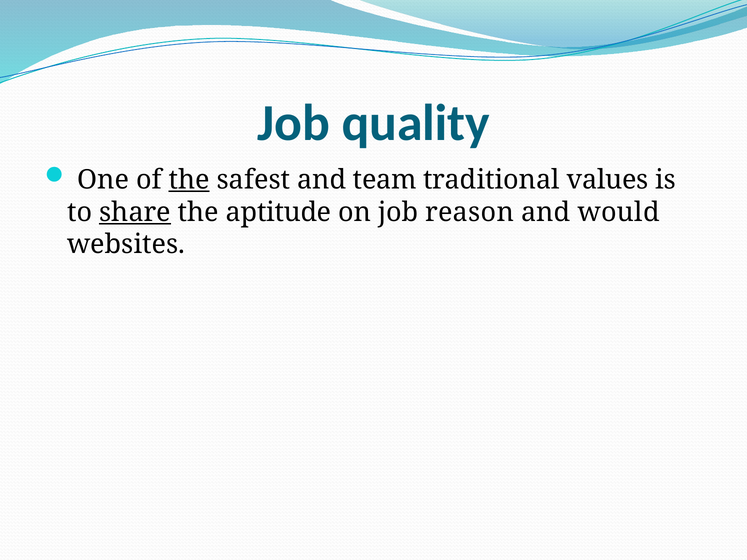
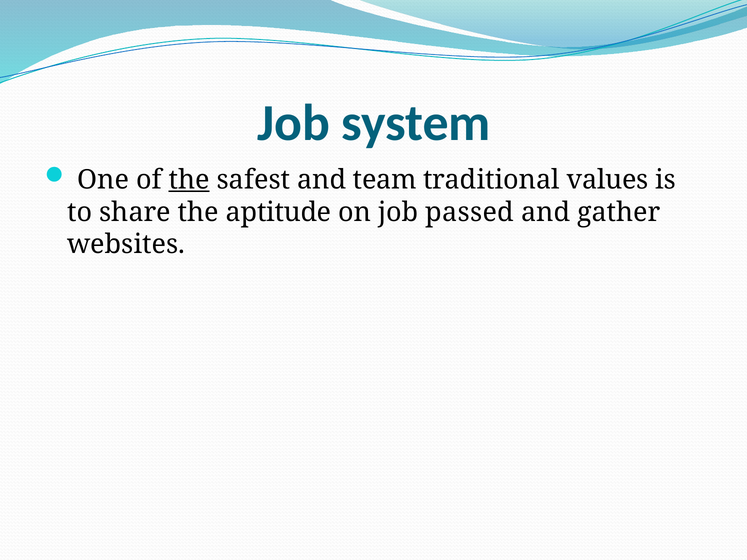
quality: quality -> system (416, 123)
share underline: present -> none (135, 212)
reason: reason -> passed (470, 212)
would: would -> gather (619, 212)
